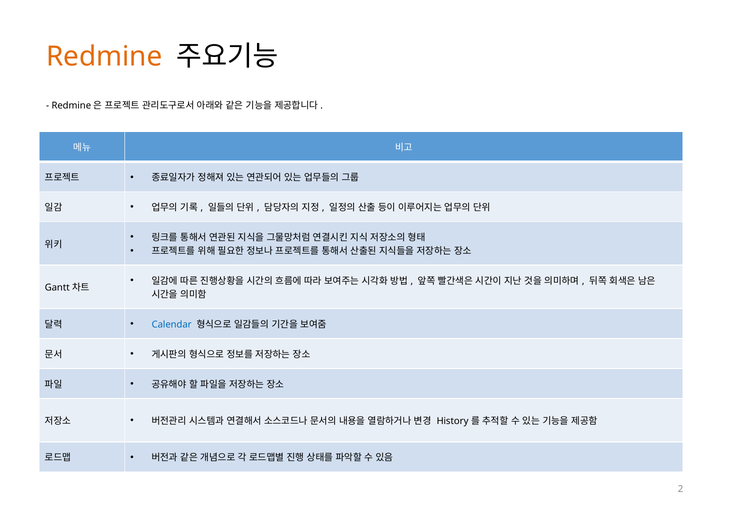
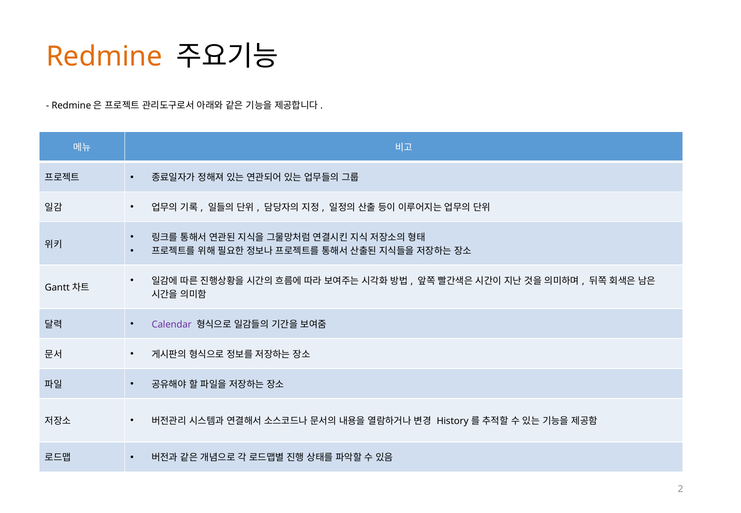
Calendar colour: blue -> purple (172, 324)
